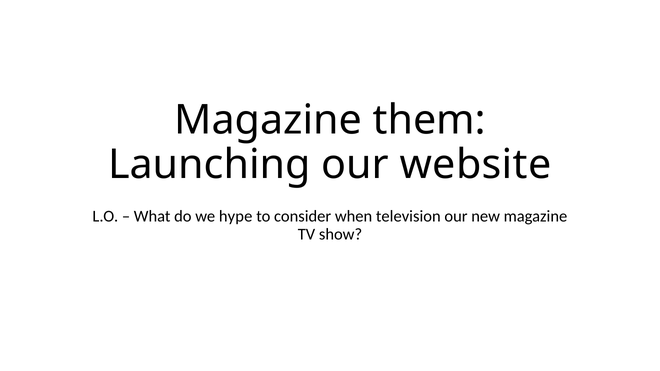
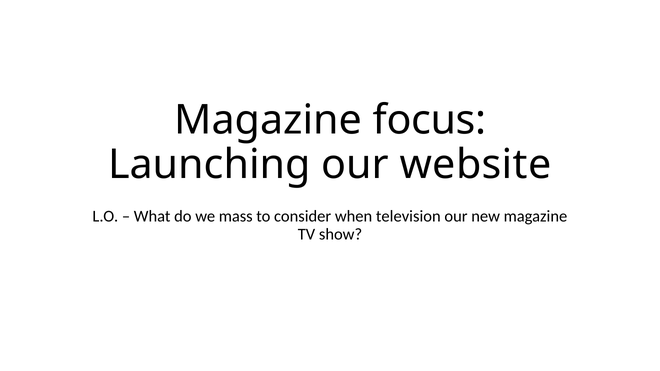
them: them -> focus (429, 120)
hype: hype -> mass (236, 217)
